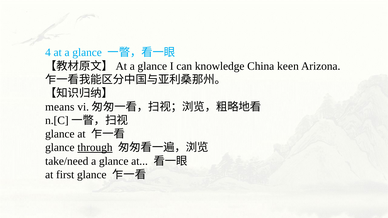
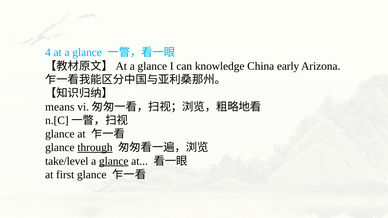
keen: keen -> early (288, 66)
take/need: take/need -> take/level (67, 161)
glance underline: none -> present (114, 161)
